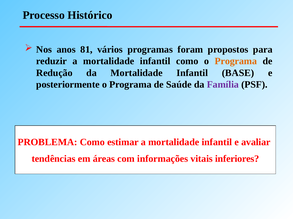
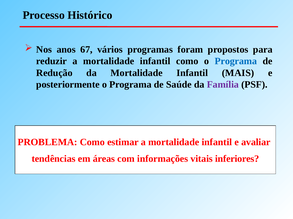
81: 81 -> 67 (86, 50)
Programa colour: orange -> blue (236, 61)
BASE: BASE -> MAIS (238, 73)
